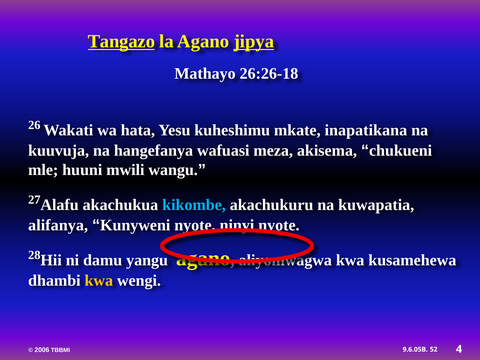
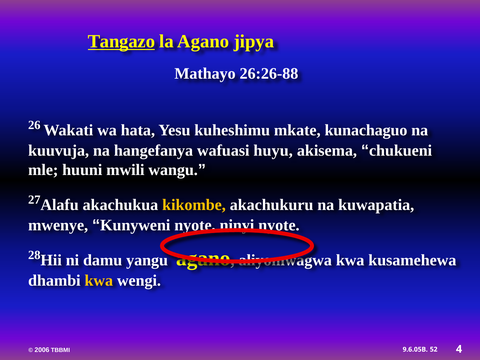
jipya underline: present -> none (254, 41)
26:26-18: 26:26-18 -> 26:26-88 (269, 73)
inapatikana: inapatikana -> kunachaguo (366, 130)
meza: meza -> huyu (273, 151)
kikombe colour: light blue -> yellow (194, 205)
alifanya: alifanya -> mwenye (58, 225)
